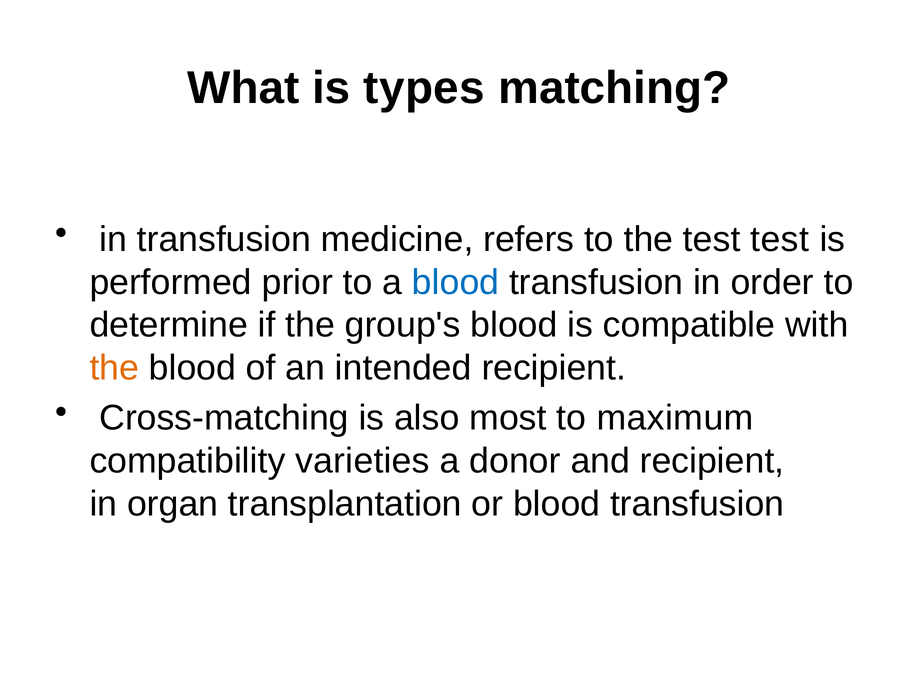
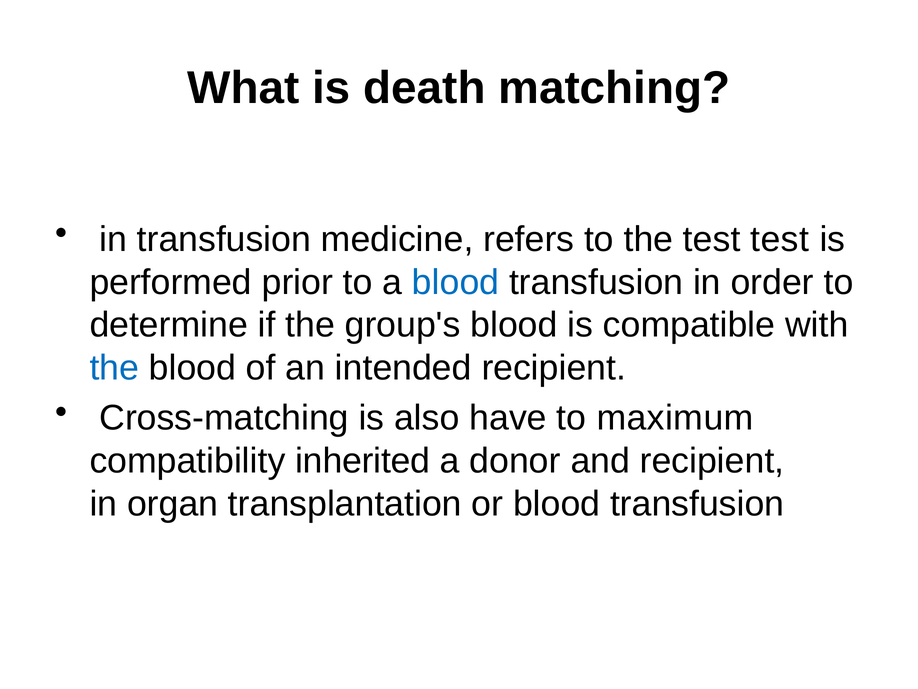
types: types -> death (424, 88)
the colour: orange -> blue (114, 368)
most: most -> have (508, 418)
varieties: varieties -> inherited (363, 461)
